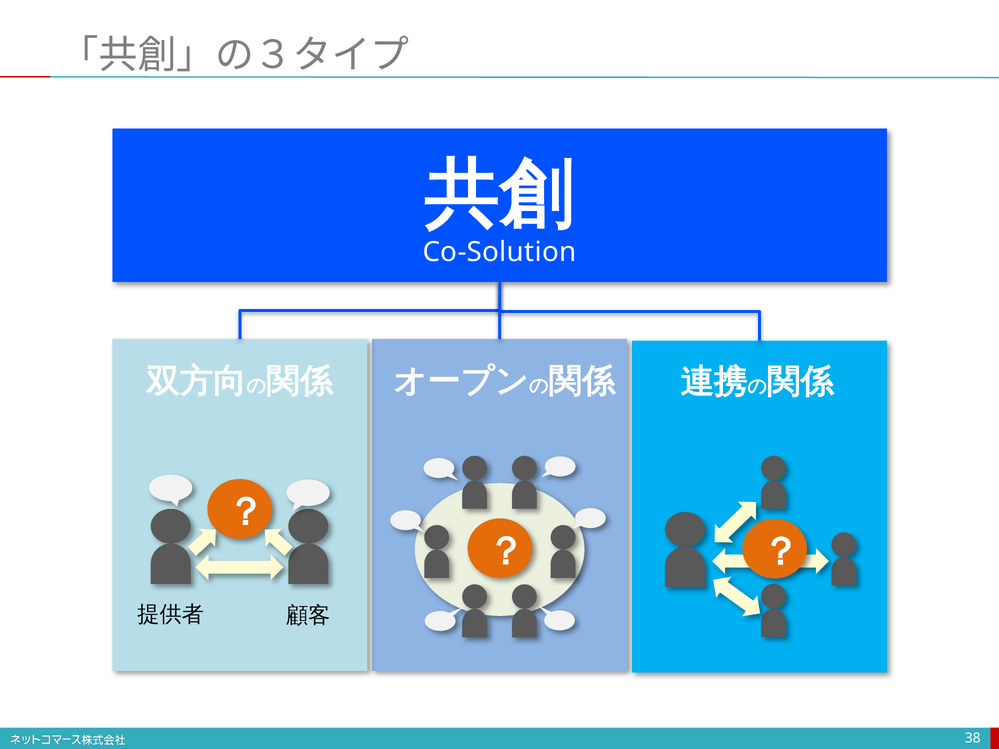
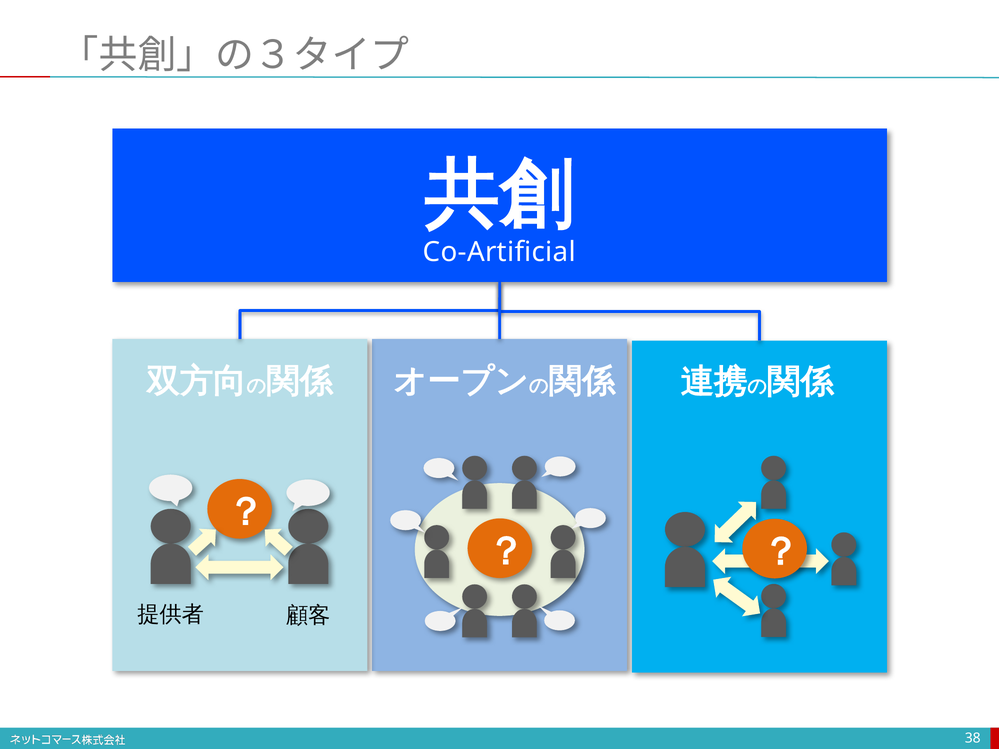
Co-Solution: Co-Solution -> Co-Artificial (499, 252)
